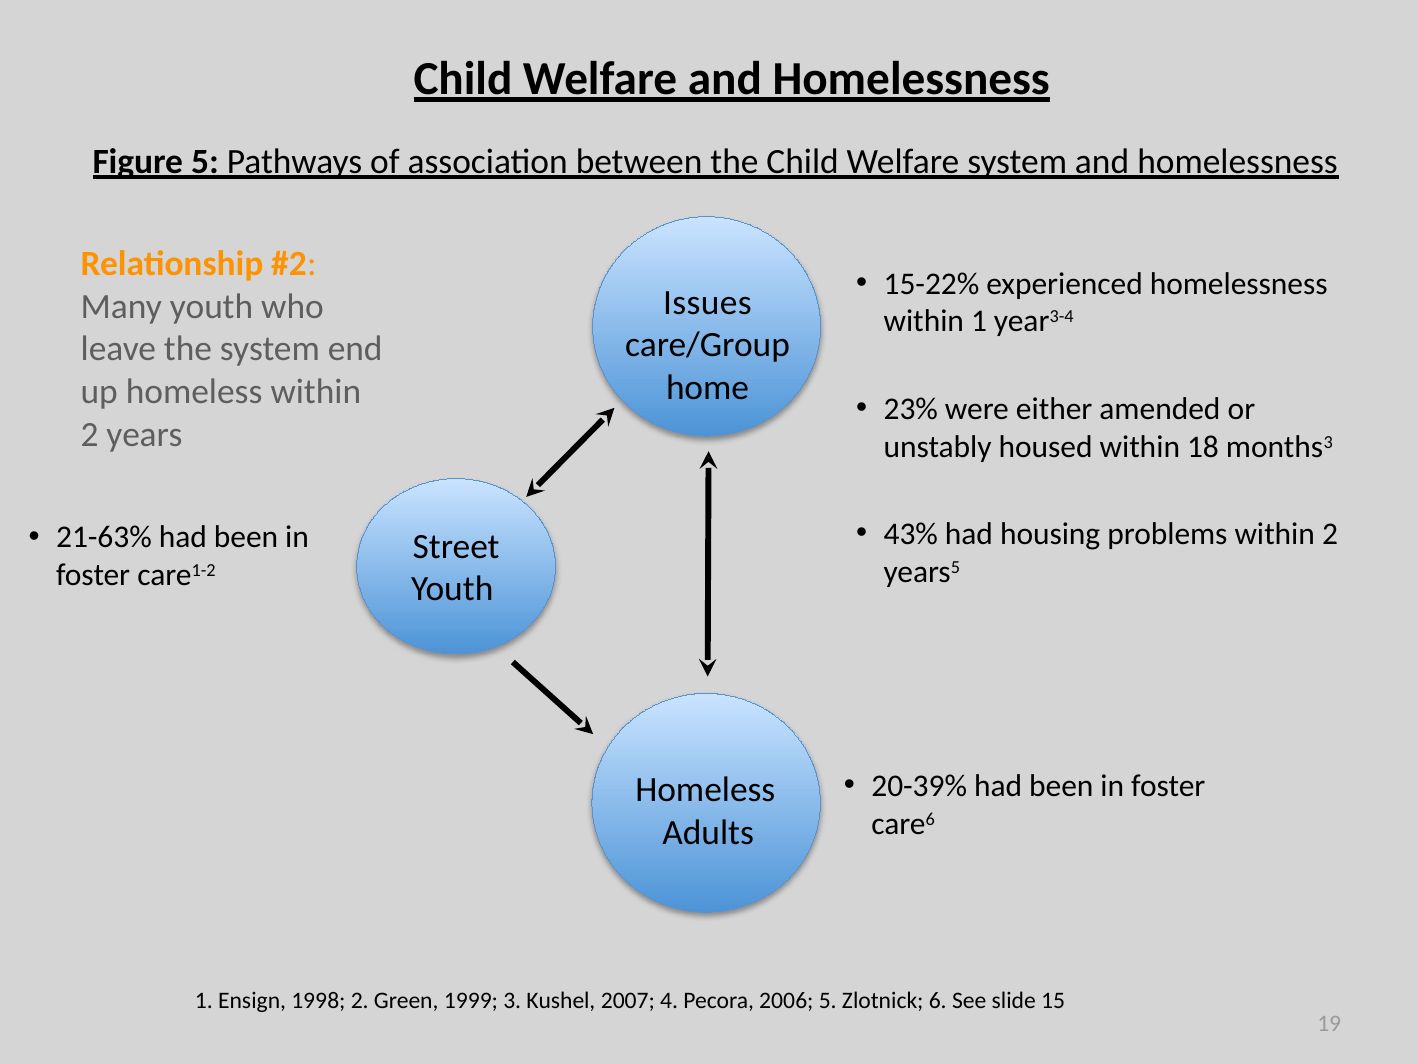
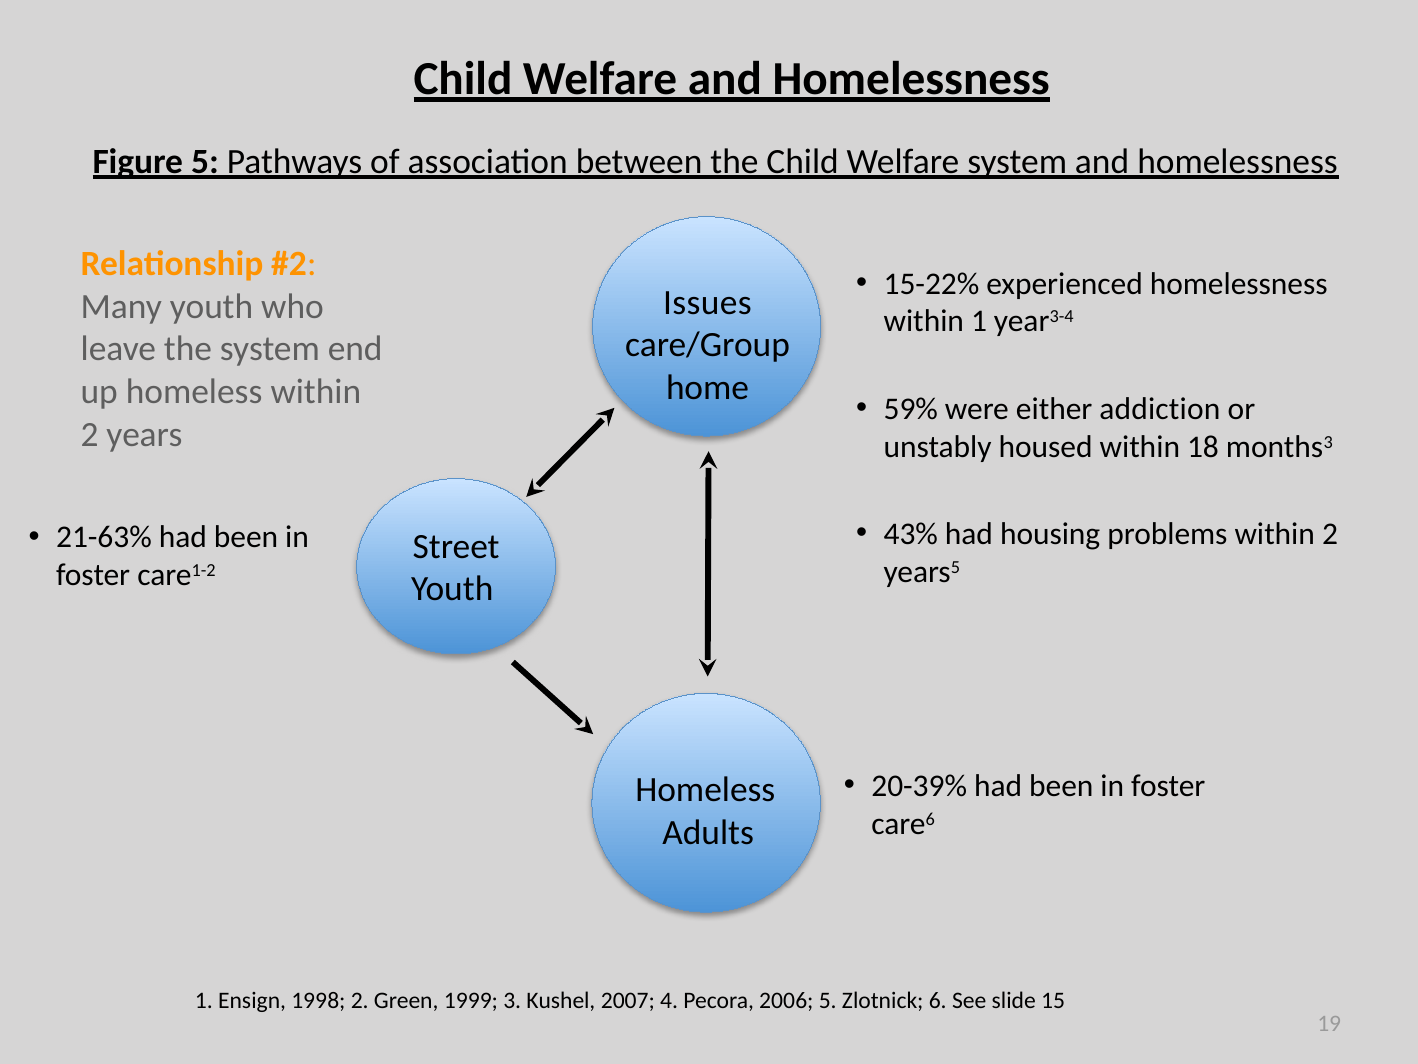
23%: 23% -> 59% (911, 409)
amended: amended -> addiction (1160, 409)
